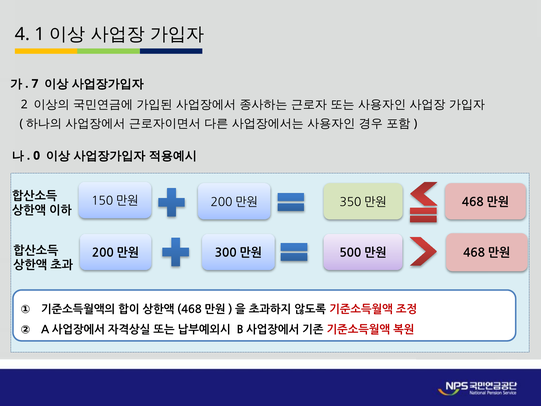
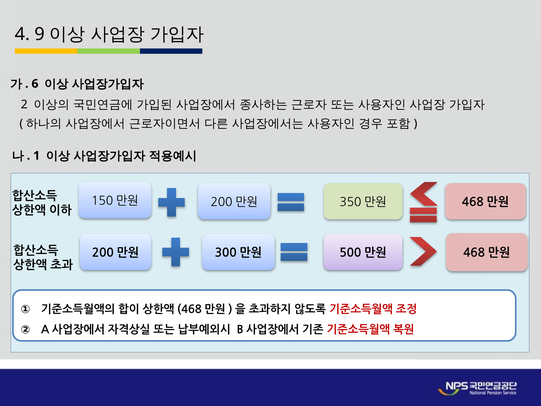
1: 1 -> 9 (40, 34)
7: 7 -> 6 (35, 84)
0: 0 -> 1 (37, 156)
